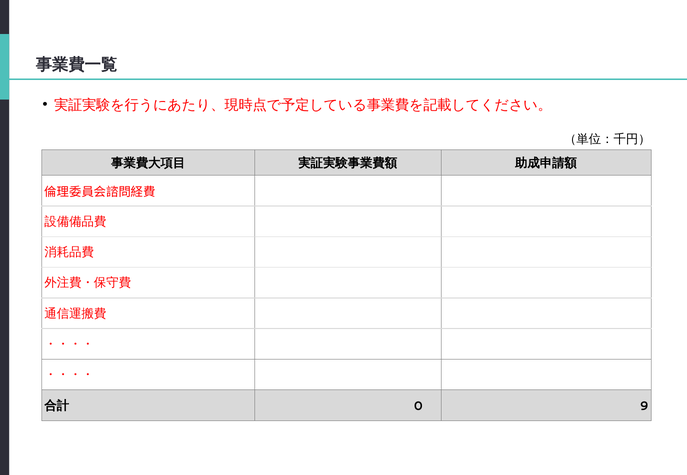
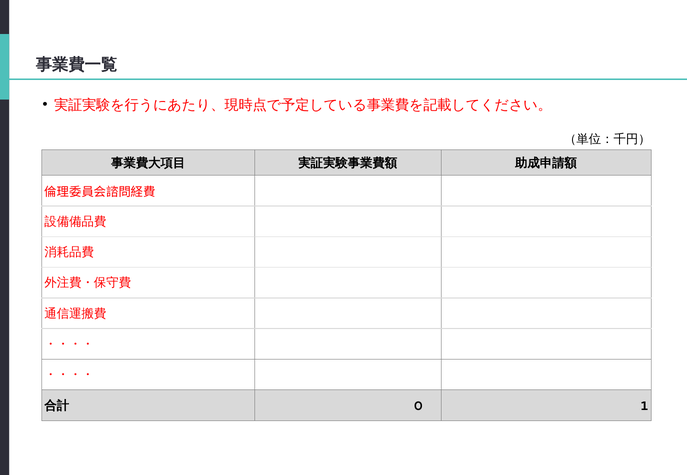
9: 9 -> 1 (644, 407)
